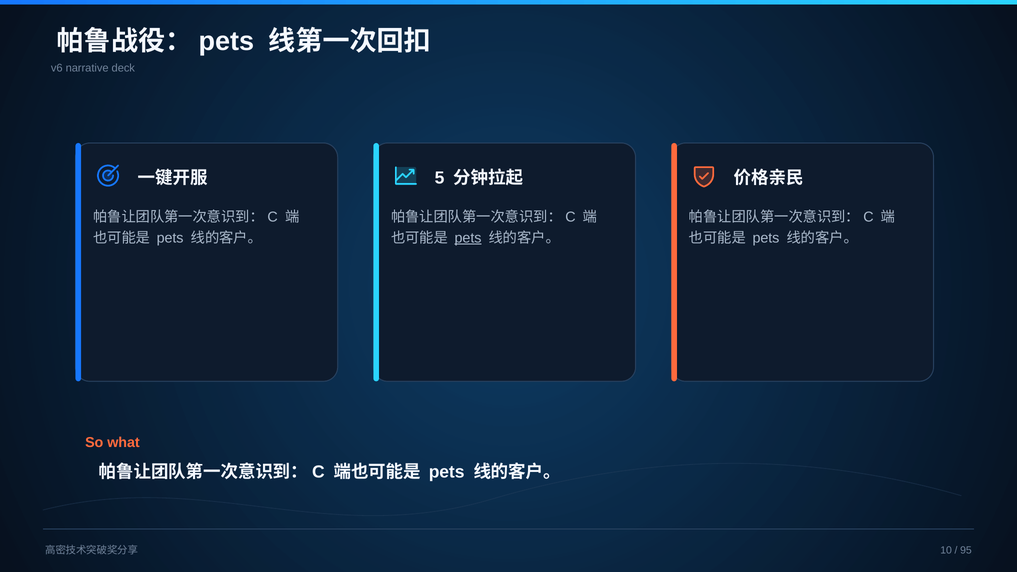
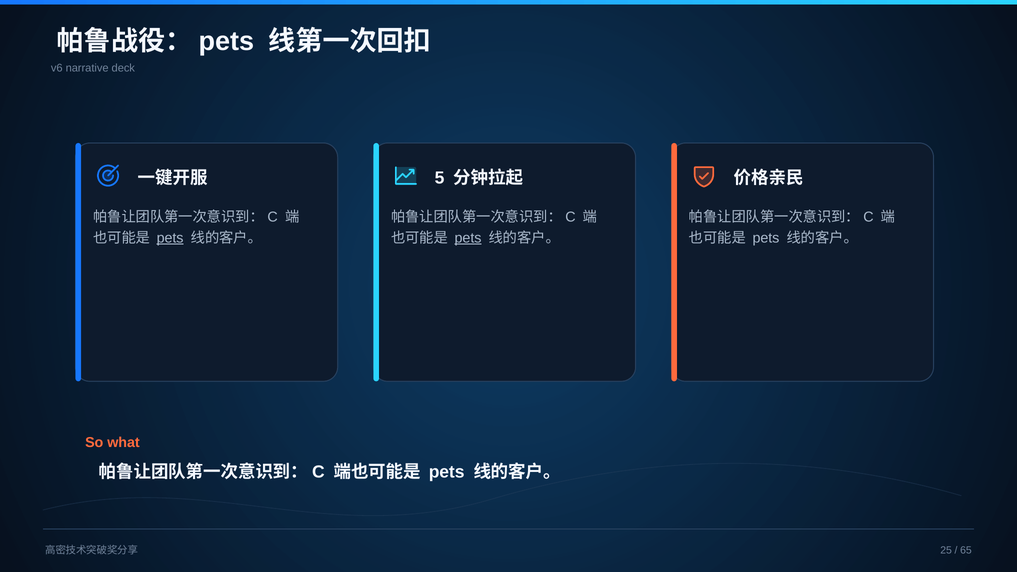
pets underline: none -> present (170, 238)
10: 10 -> 25 (946, 550)
95: 95 -> 65 (966, 550)
